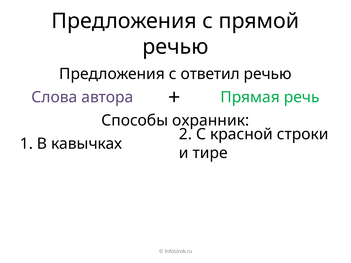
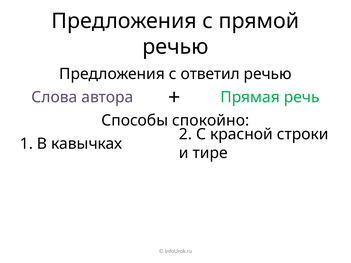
охранник: охранник -> спокойно (211, 121)
